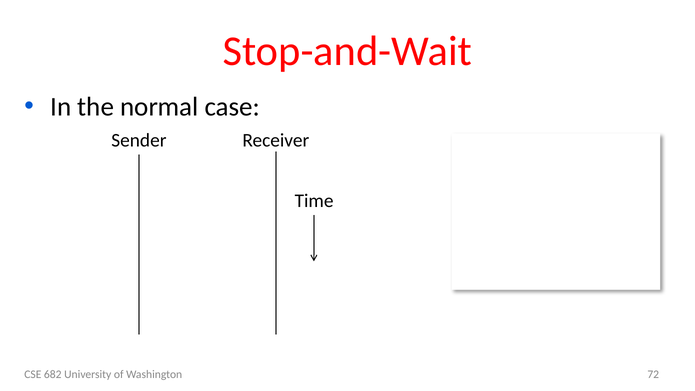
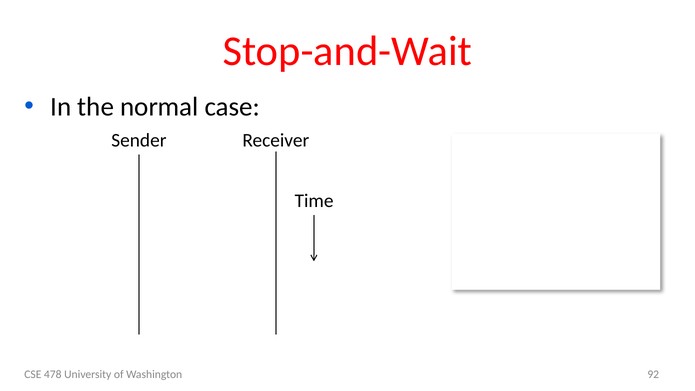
682: 682 -> 478 (53, 375)
72: 72 -> 92 (653, 375)
